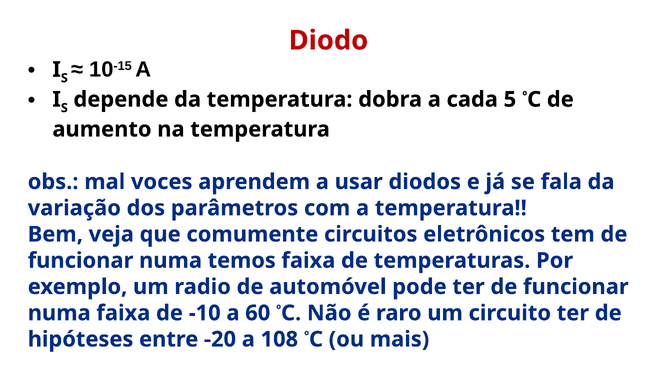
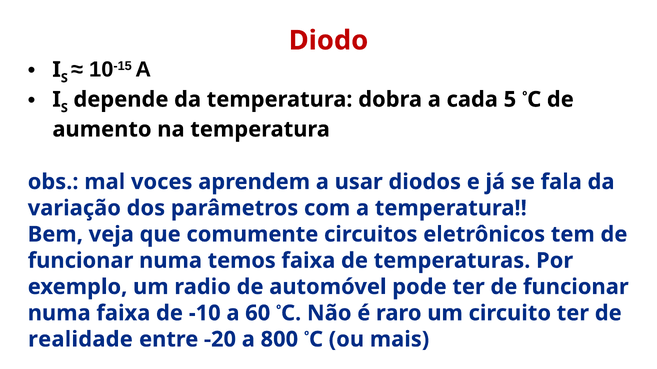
hipóteses: hipóteses -> realidade (80, 340)
108: 108 -> 800 (279, 340)
